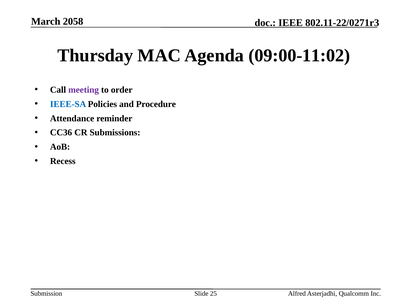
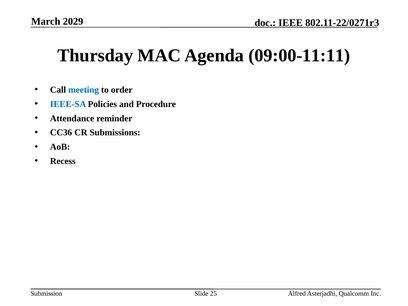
2058: 2058 -> 2029 (73, 22)
09:00-11:02: 09:00-11:02 -> 09:00-11:11 (299, 56)
meeting colour: purple -> blue (84, 90)
